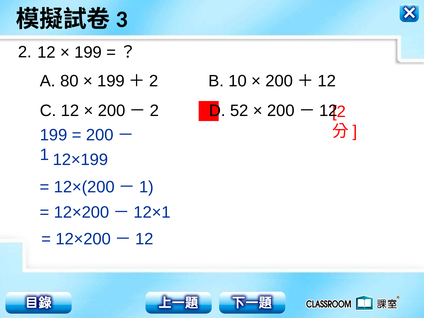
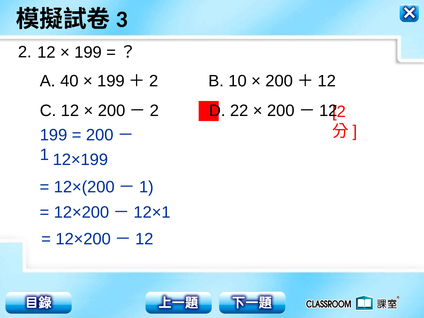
80: 80 -> 40 (69, 81)
52: 52 -> 22 (239, 111)
